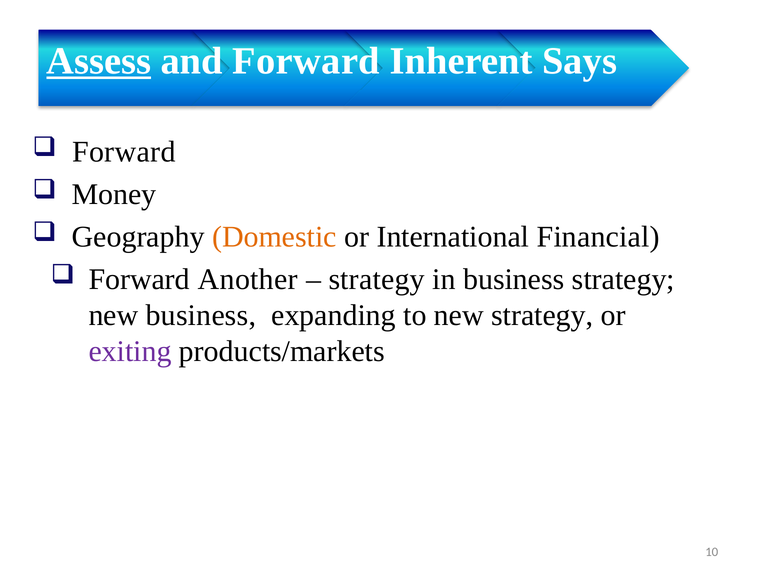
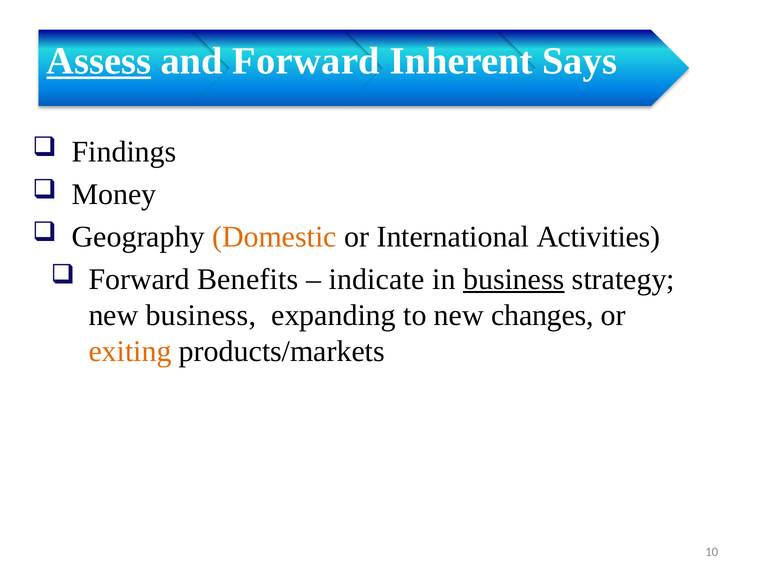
Forward: Forward -> Findings (124, 152)
Financial: Financial -> Activities (598, 237)
Another: Another -> Benefits (248, 279)
strategy: strategy -> indicate (377, 279)
business underline: none -> present (514, 279)
new strategy: strategy -> changes (542, 315)
exiting colour: purple -> orange (130, 351)
